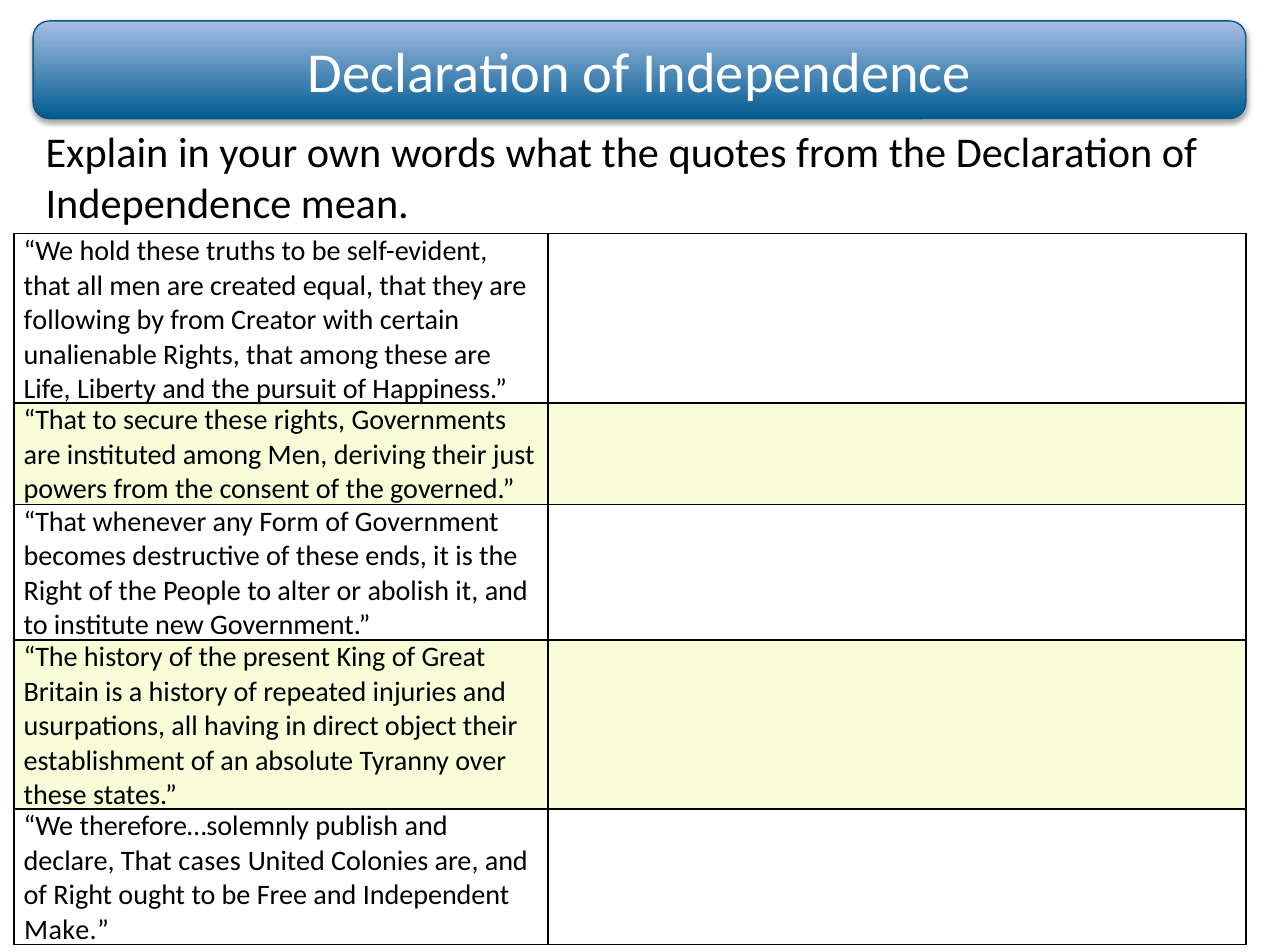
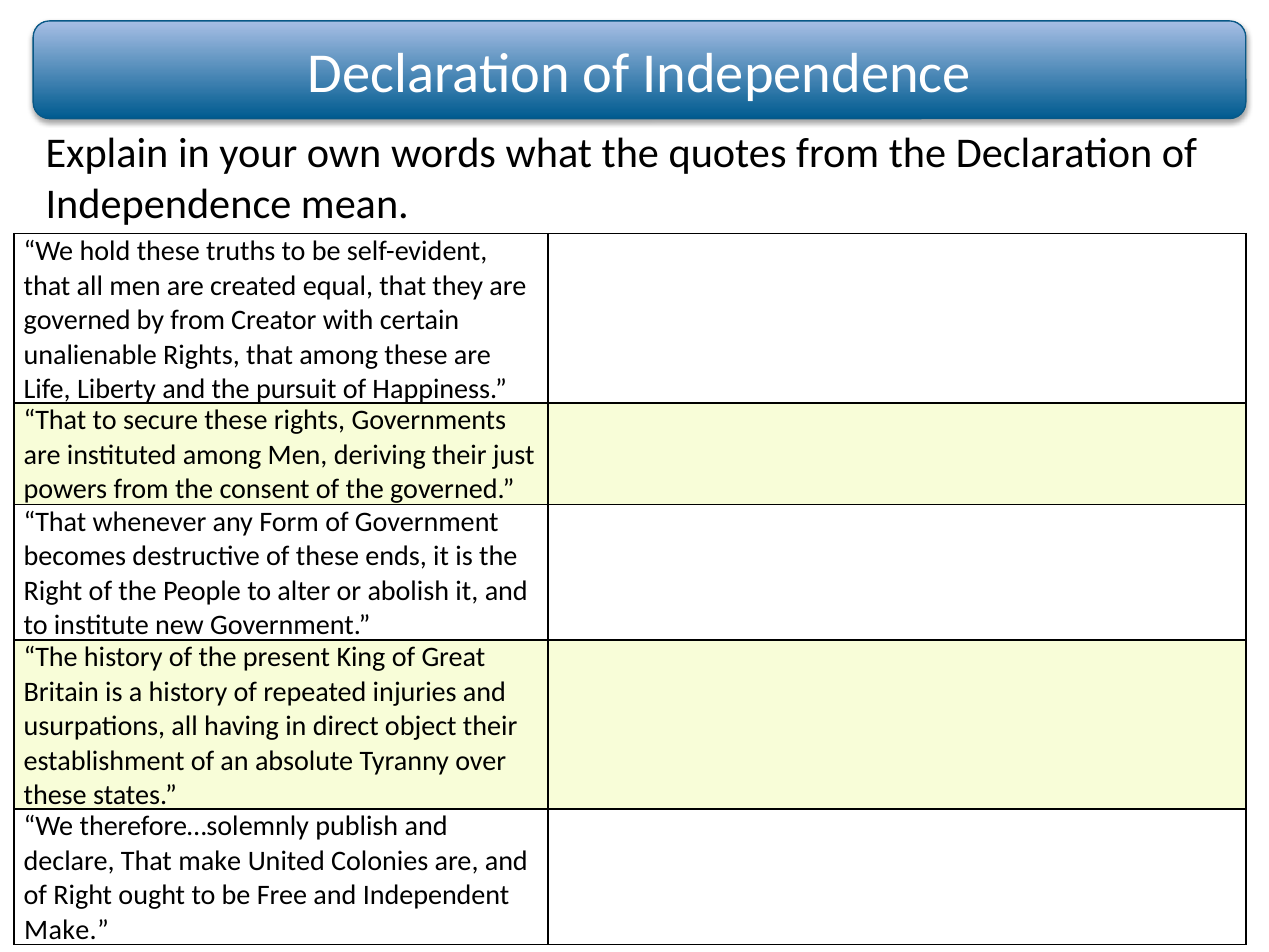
following: following -> governed (77, 320)
That cases: cases -> make (210, 861)
